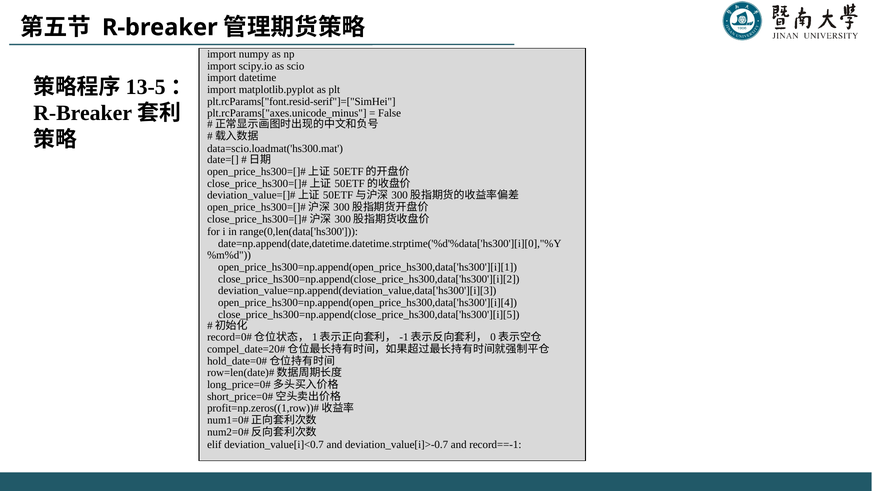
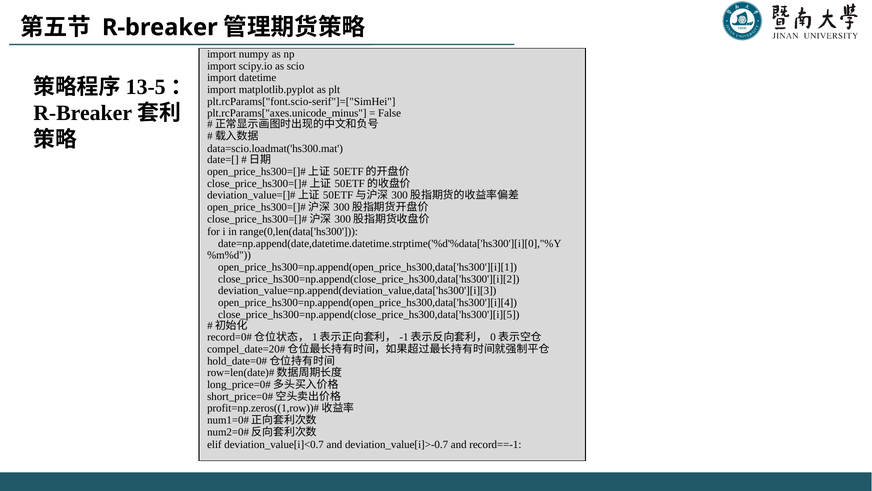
plt.rcParams["font.resid-serif"]=["SimHei: plt.rcParams["font.resid-serif"]=["SimHei -> plt.rcParams["font.scio-serif"]=["SimHei (301, 101)
